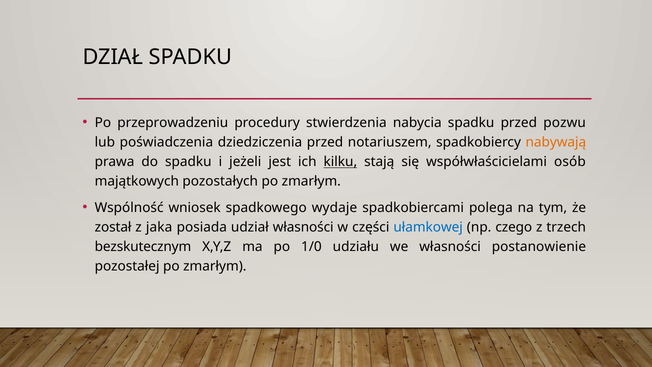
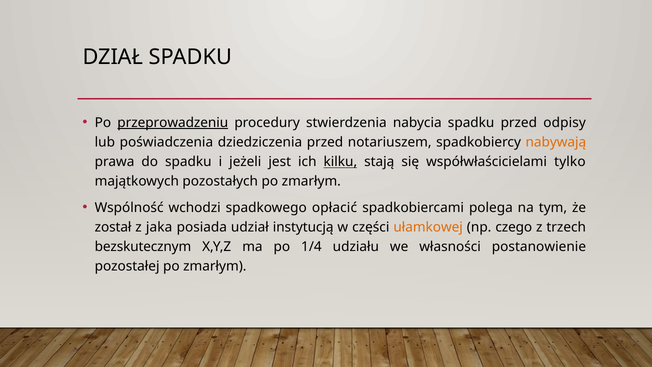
przeprowadzeniu underline: none -> present (173, 123)
pozwu: pozwu -> odpisy (565, 123)
osób: osób -> tylko (570, 162)
wniosek: wniosek -> wchodzi (195, 208)
wydaje: wydaje -> opłacić (334, 208)
udział własności: własności -> instytucją (303, 227)
ułamkowej colour: blue -> orange (428, 227)
1/0: 1/0 -> 1/4 (311, 247)
